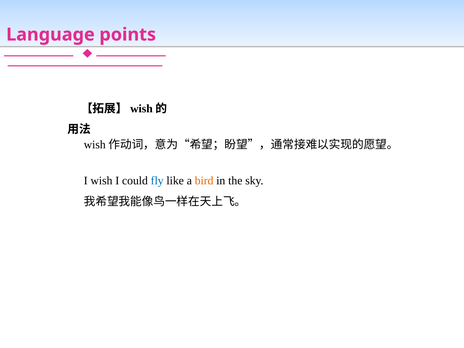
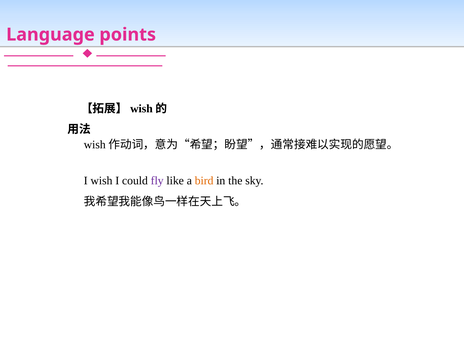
fly colour: blue -> purple (157, 181)
